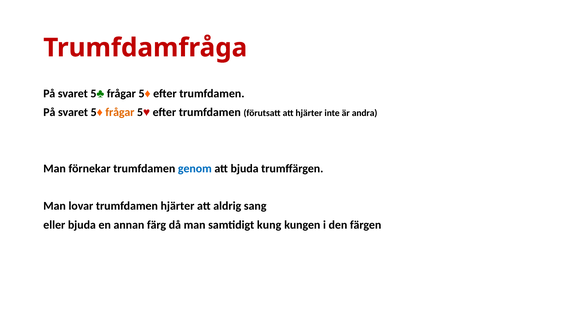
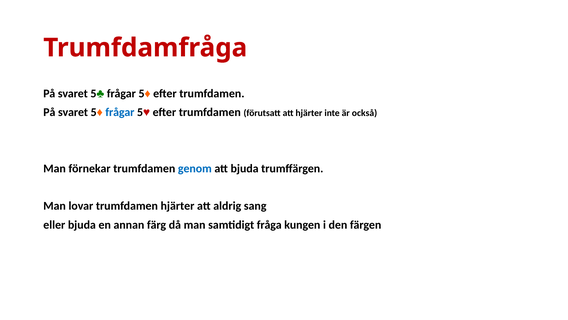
frågar colour: orange -> blue (120, 112)
andra: andra -> också (365, 113)
kung: kung -> fråga (269, 224)
